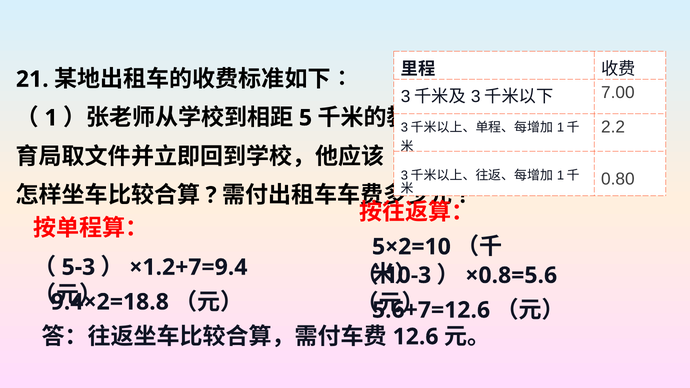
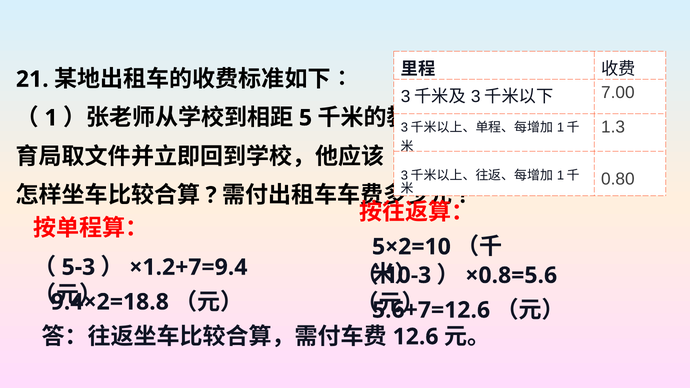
2.2: 2.2 -> 1.3 (613, 127)
